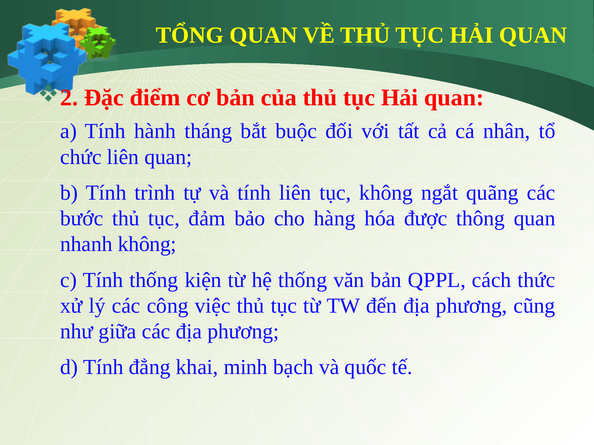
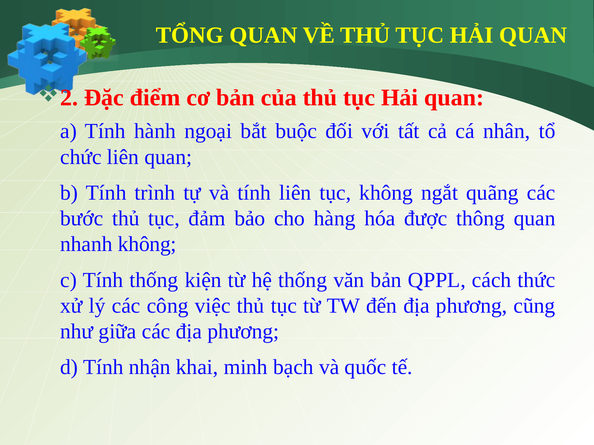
tháng: tháng -> ngoại (208, 131)
đẳng: đẳng -> nhận (150, 367)
